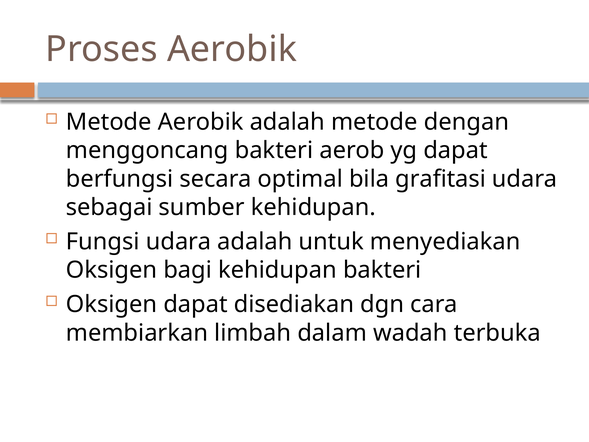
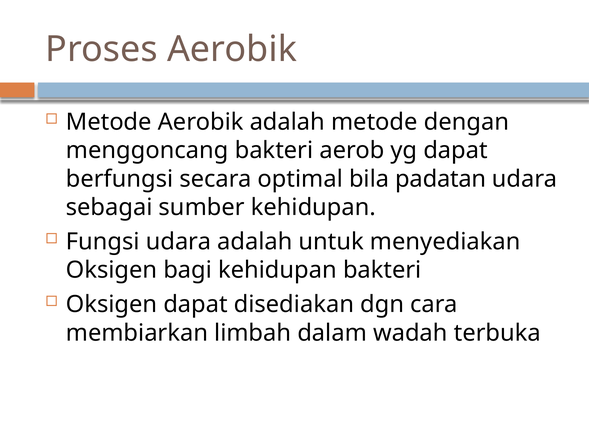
grafitasi: grafitasi -> padatan (441, 179)
